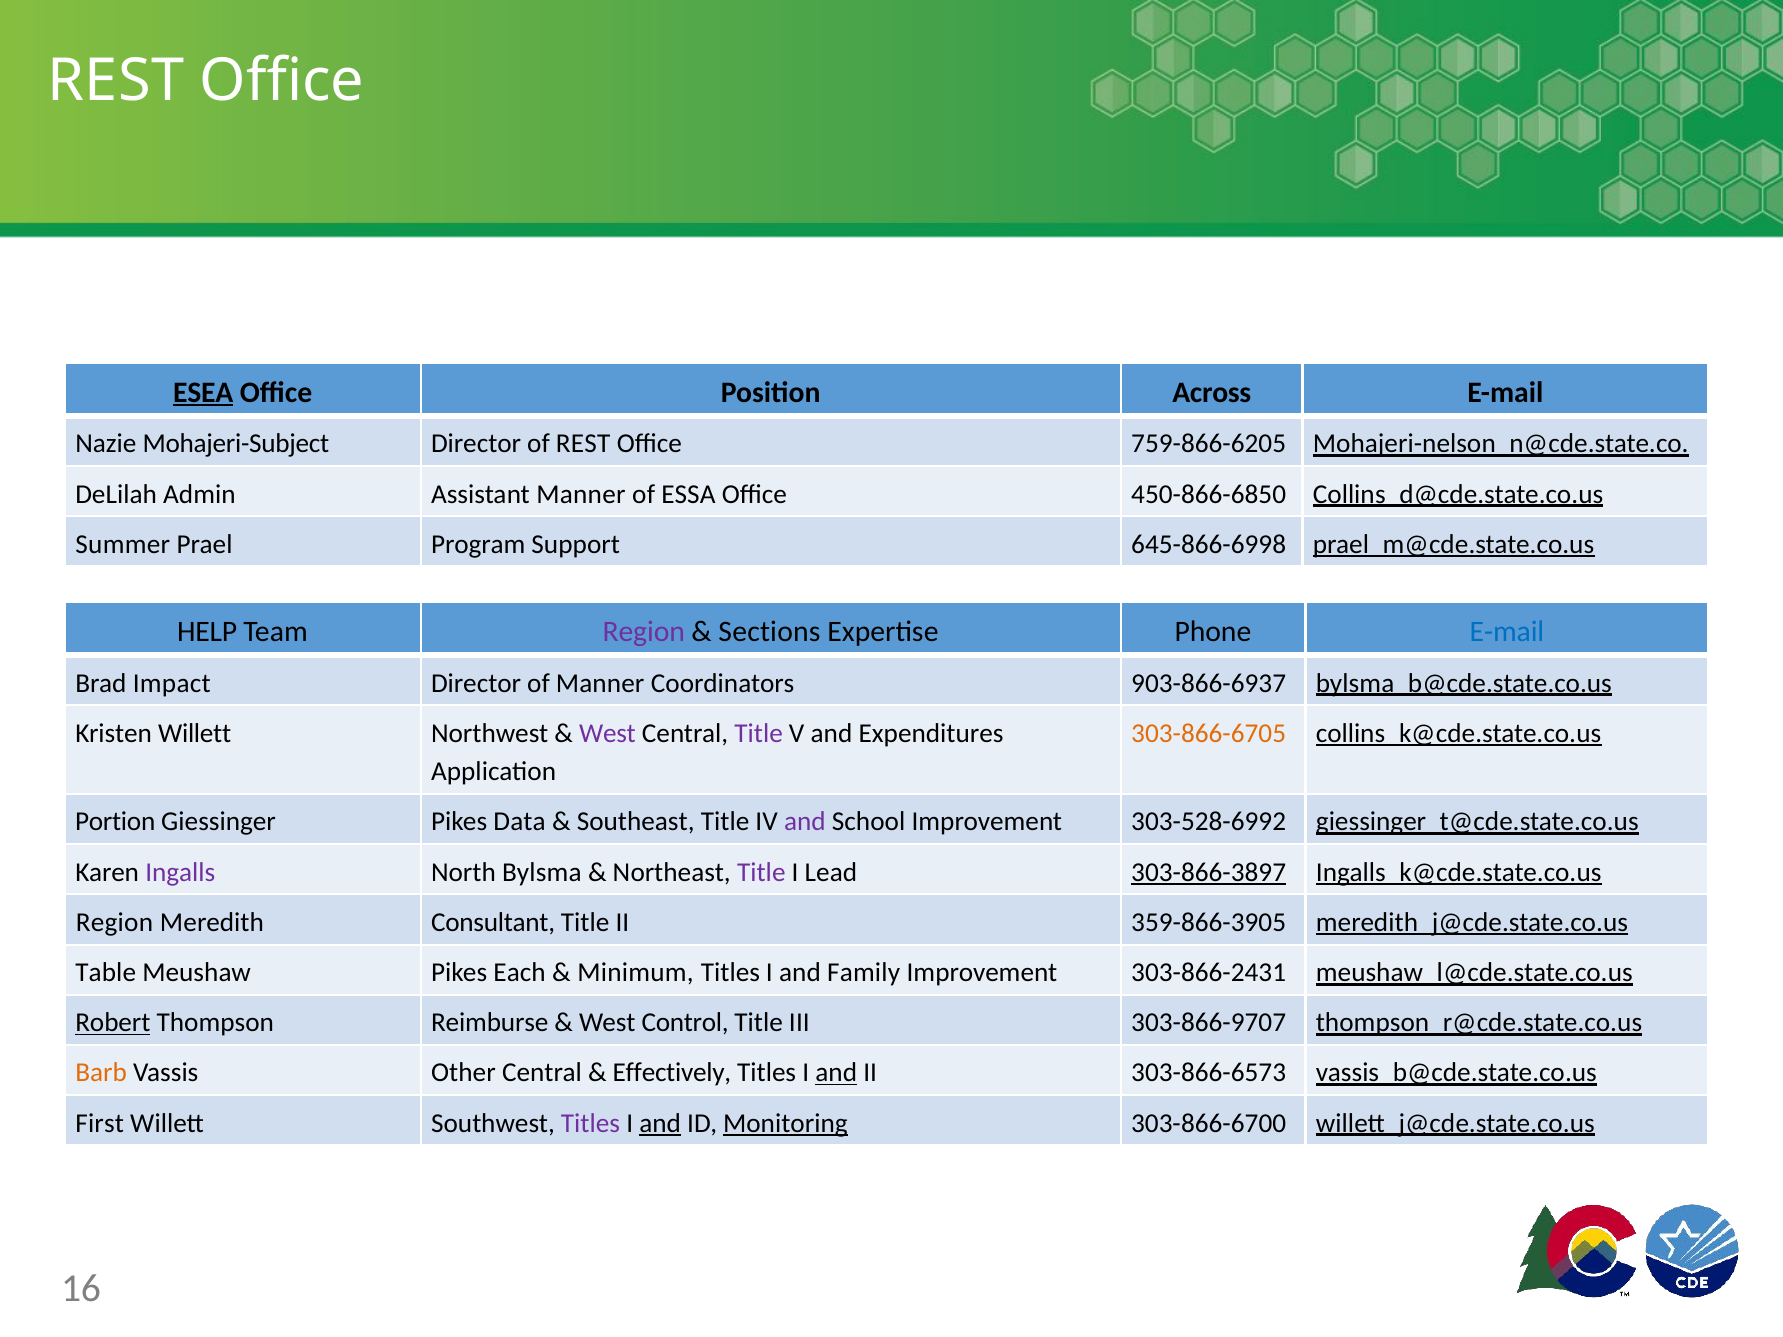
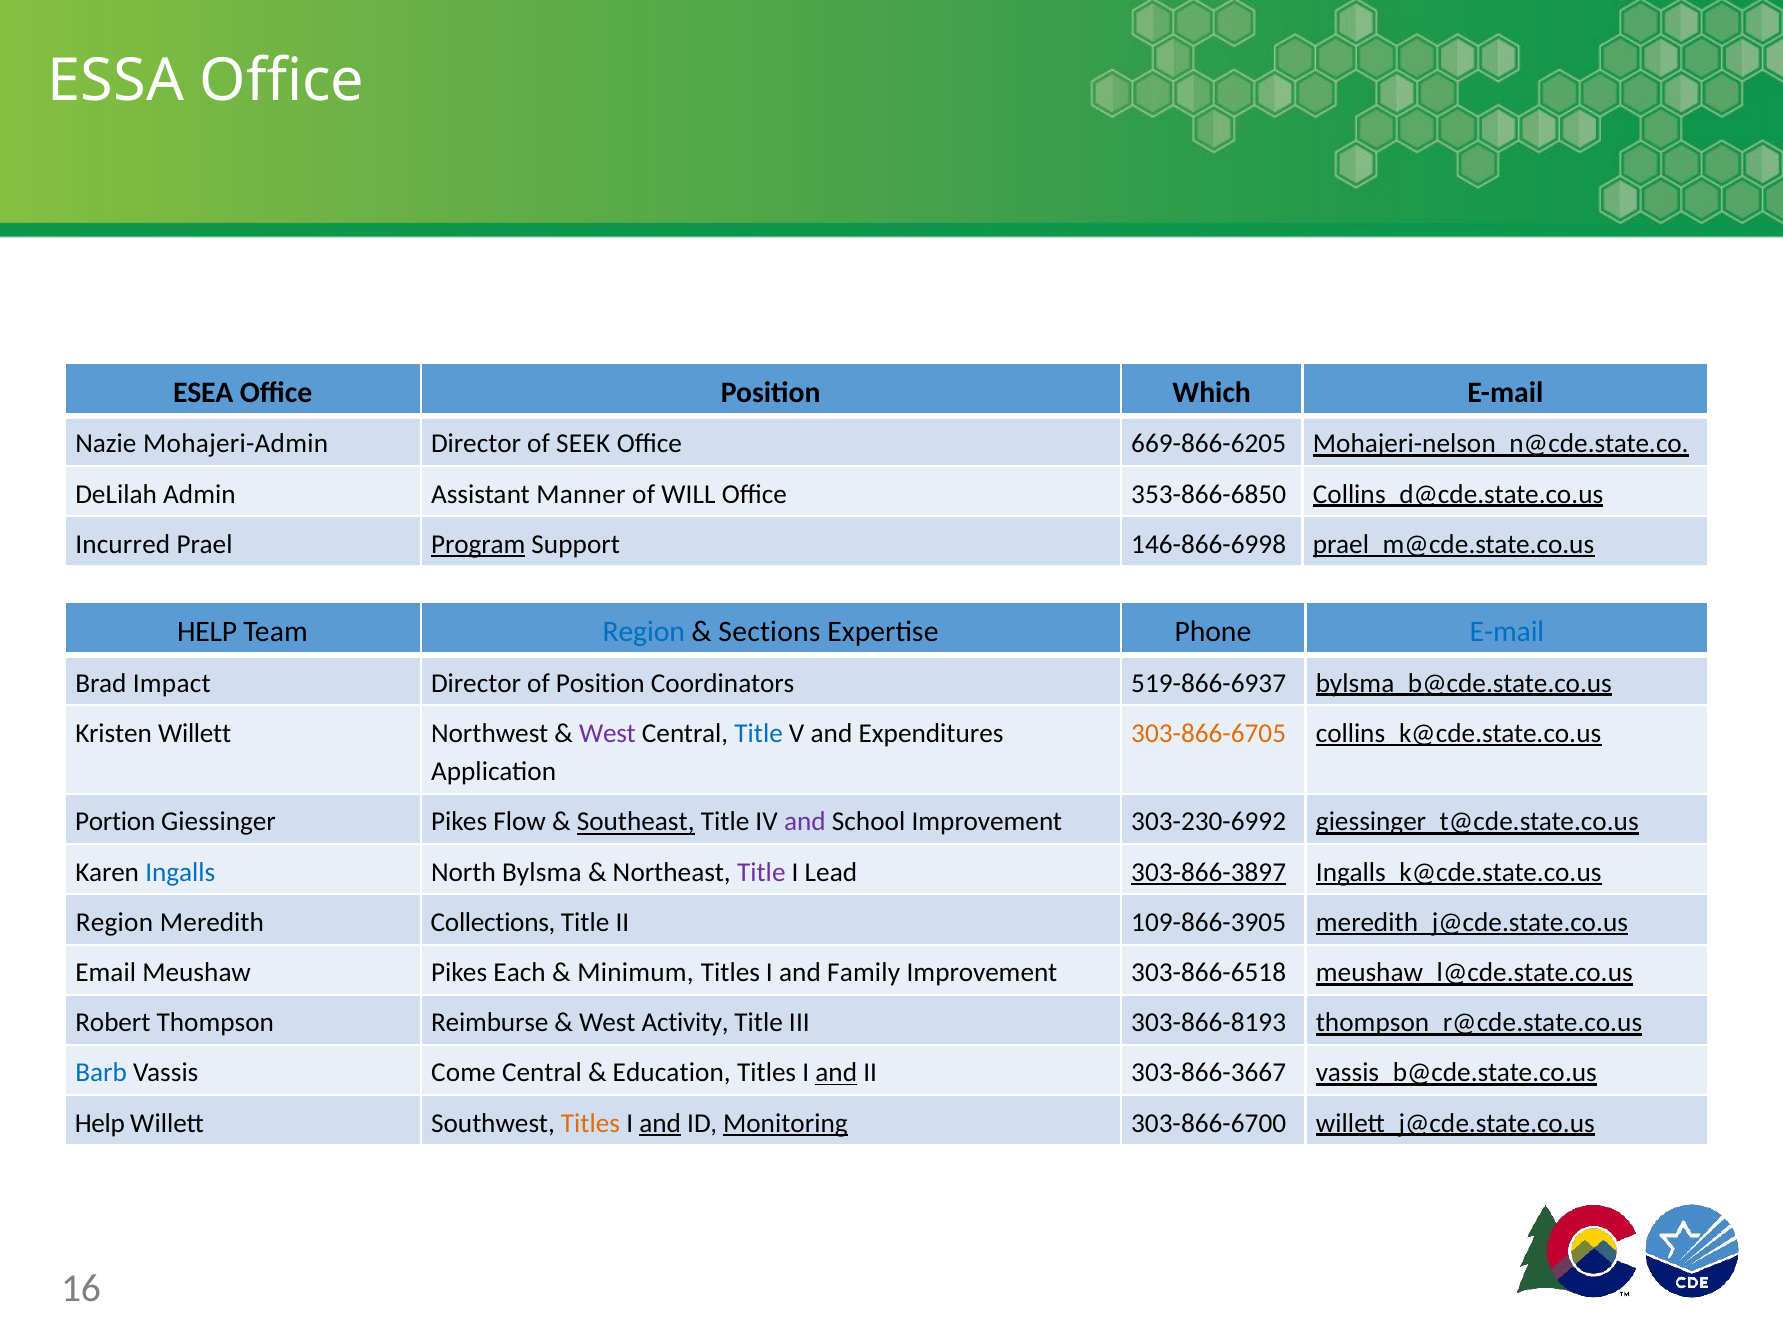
REST: REST -> ESSA (116, 81)
ESEA underline: present -> none (203, 392)
Across: Across -> Which (1212, 392)
Mohajeri-Subject: Mohajeri-Subject -> Mohajeri-Admin (236, 444)
of REST: REST -> SEEK (583, 444)
759-866-6205: 759-866-6205 -> 669-866-6205 (1209, 444)
ESSA: ESSA -> WILL (688, 494)
450-866-6850: 450-866-6850 -> 353-866-6850 (1209, 494)
Summer: Summer -> Incurred (123, 544)
Program underline: none -> present (478, 544)
645-866-6998: 645-866-6998 -> 146-866-6998 (1209, 544)
Region colour: purple -> blue (644, 632)
of Manner: Manner -> Position (600, 683)
903-866-6937: 903-866-6937 -> 519-866-6937 (1209, 683)
Title colour: purple -> blue (759, 733)
Data: Data -> Flow (520, 822)
Southeast underline: none -> present (636, 822)
303-528-6992: 303-528-6992 -> 303-230-6992 (1209, 822)
Ingalls colour: purple -> blue (180, 872)
Consultant: Consultant -> Collections (493, 923)
359-866-3905: 359-866-3905 -> 109-866-3905 (1209, 923)
Table: Table -> Email (106, 973)
303-866-2431: 303-866-2431 -> 303-866-6518 (1209, 973)
Robert underline: present -> none (113, 1023)
Control: Control -> Activity (685, 1023)
303-866-9707: 303-866-9707 -> 303-866-8193 (1209, 1023)
Barb colour: orange -> blue (101, 1073)
Other: Other -> Come (463, 1073)
Effectively: Effectively -> Education (672, 1073)
303-866-6573: 303-866-6573 -> 303-866-3667 (1209, 1073)
First: First -> Help (100, 1123)
Titles colour: purple -> orange (590, 1123)
